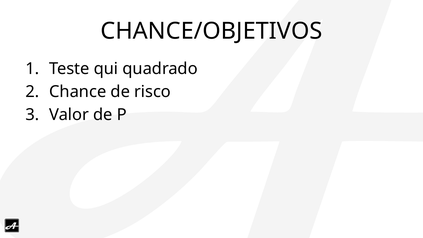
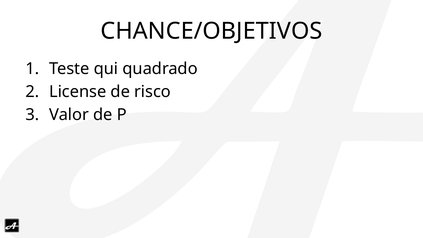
Chance: Chance -> License (78, 92)
